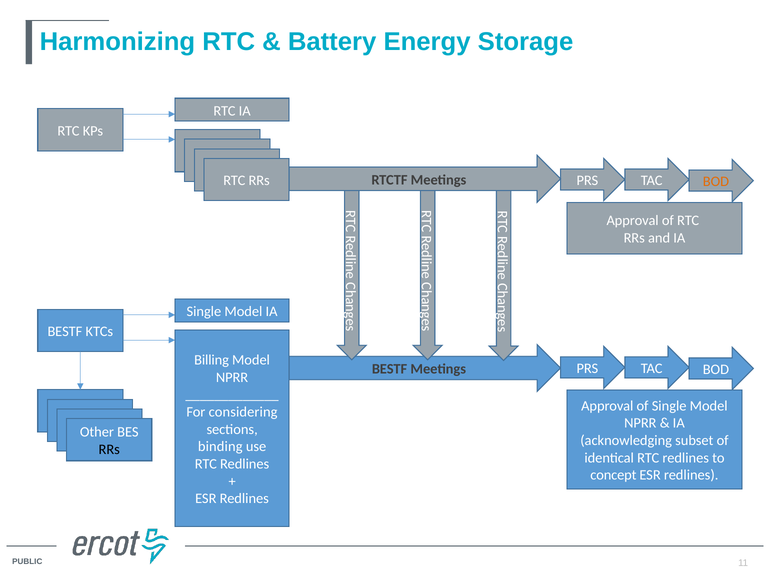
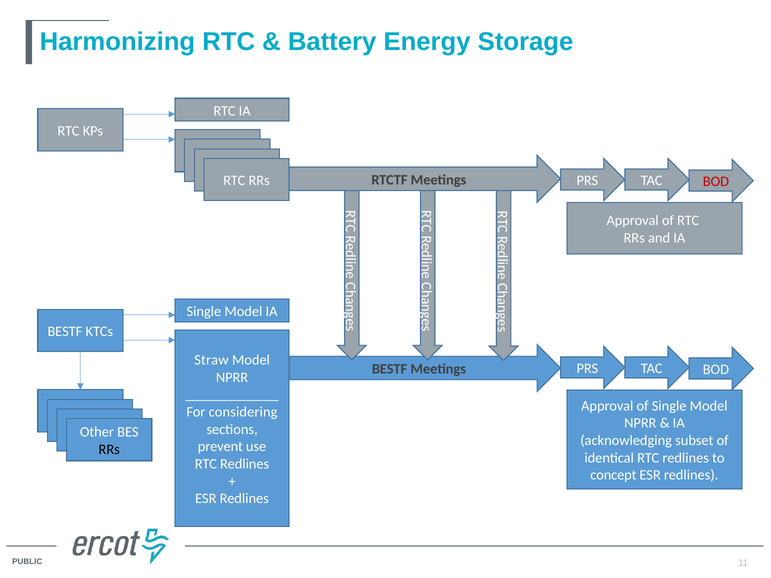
BOD colour: orange -> red (716, 182)
Billing: Billing -> Straw (211, 360)
binding: binding -> prevent (220, 447)
